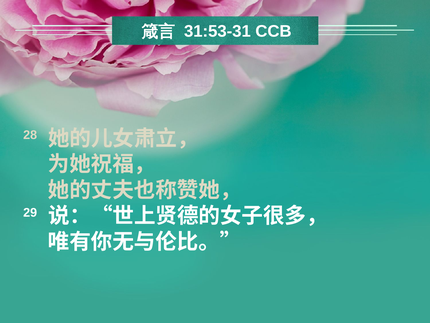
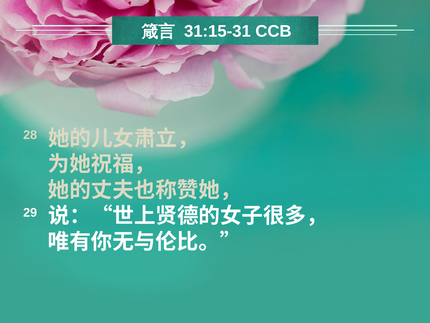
31:53-31: 31:53-31 -> 31:15-31 (217, 31)
